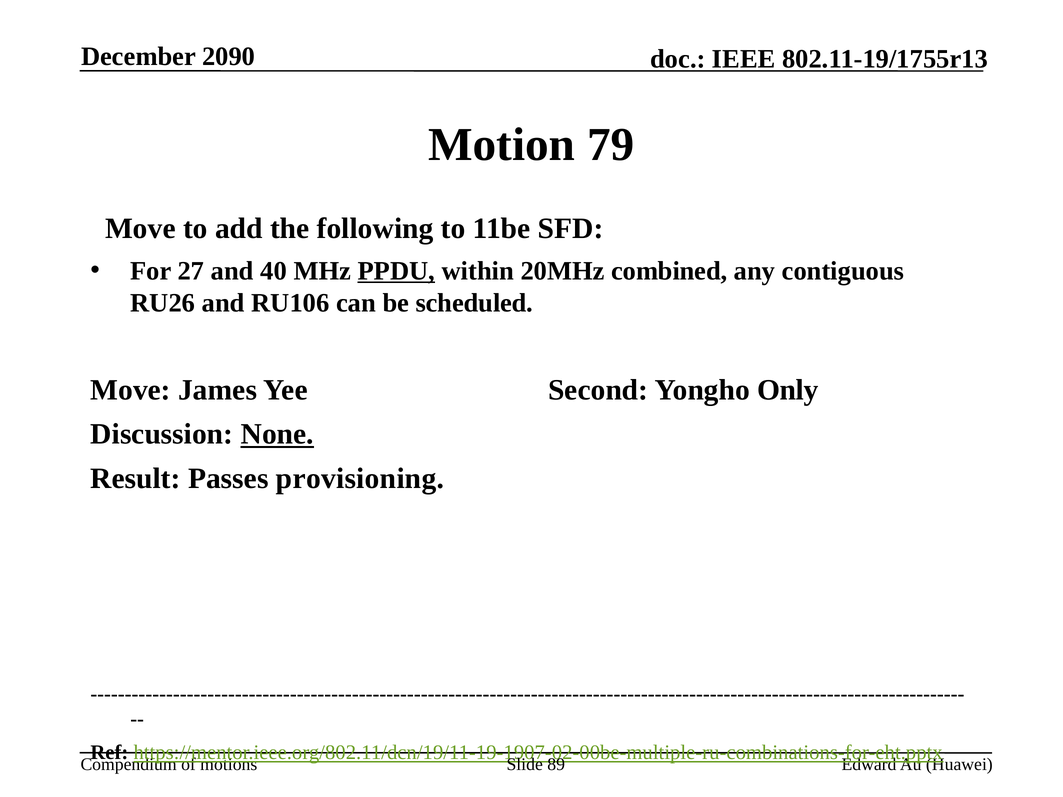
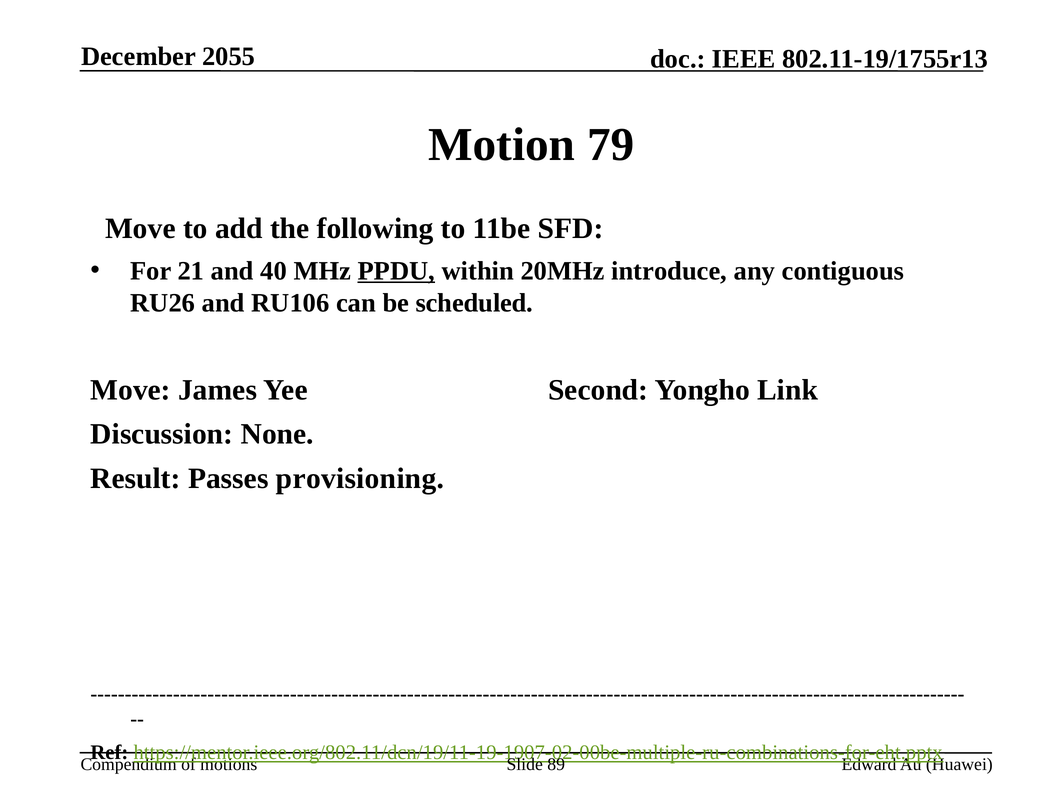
2090: 2090 -> 2055 (229, 56)
27: 27 -> 21 (191, 271)
combined: combined -> introduce (669, 271)
Only: Only -> Link (788, 390)
None underline: present -> none (277, 434)
